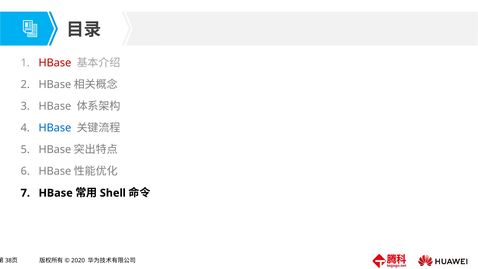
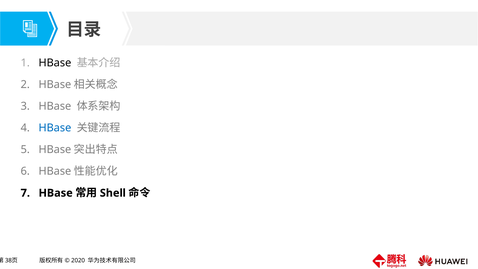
HBase colour: red -> black (55, 63)
